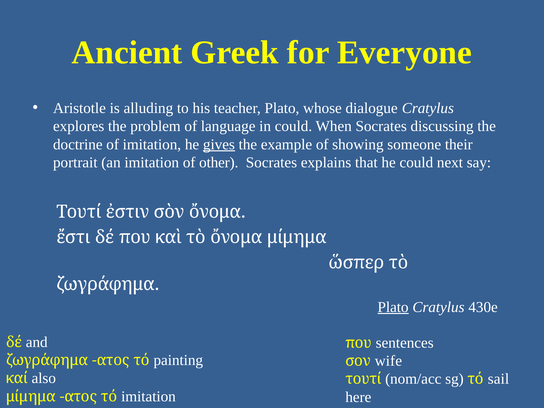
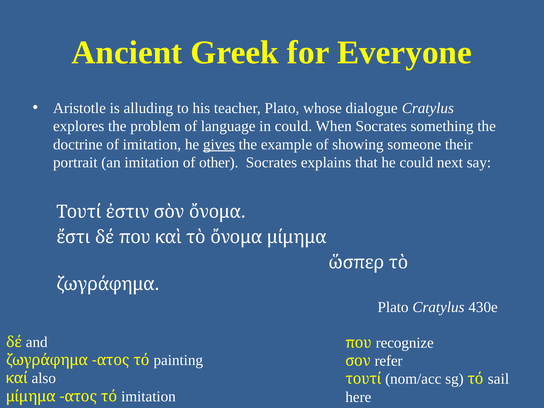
discussing: discussing -> something (442, 126)
Plato underline: present -> none (393, 307)
sentences: sentences -> recognize (405, 343)
wife: wife -> refer (389, 361)
